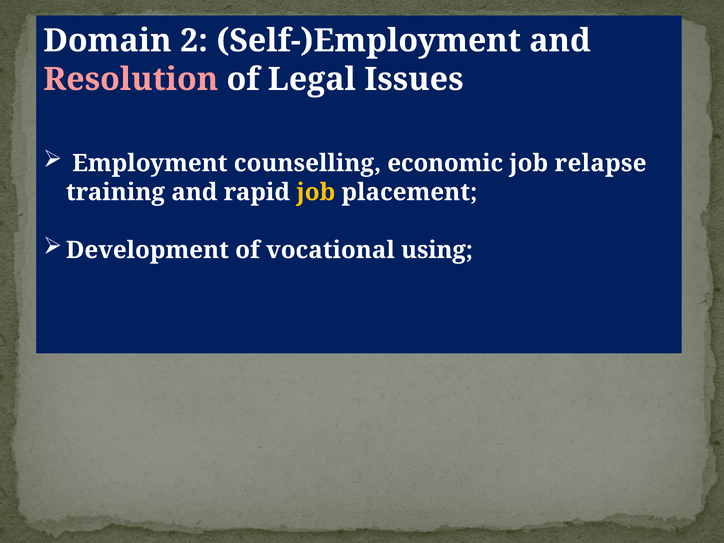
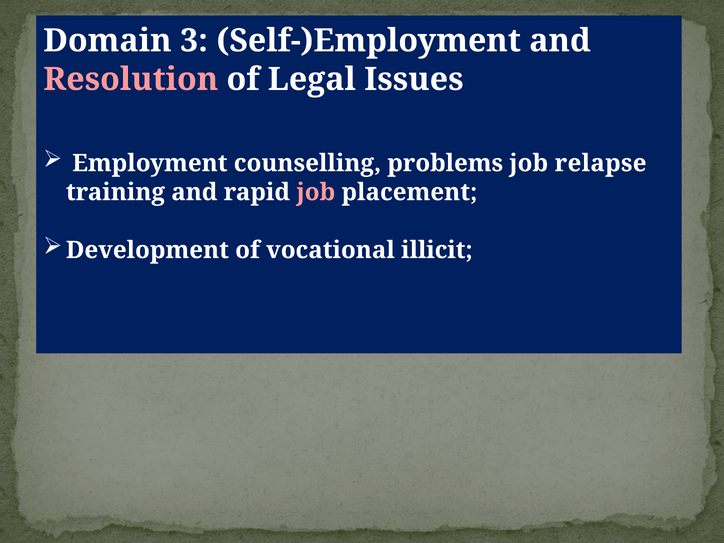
2: 2 -> 3 (194, 41)
economic: economic -> problems (445, 163)
job colour: yellow -> pink (316, 192)
using: using -> illicit (437, 250)
